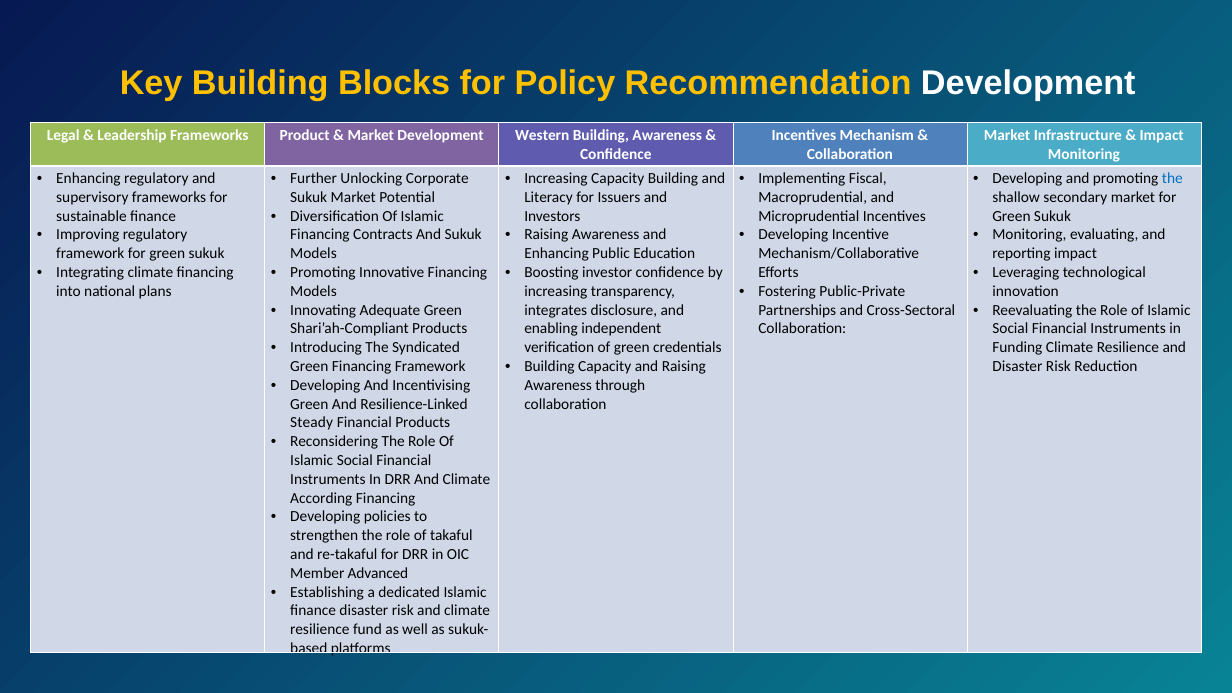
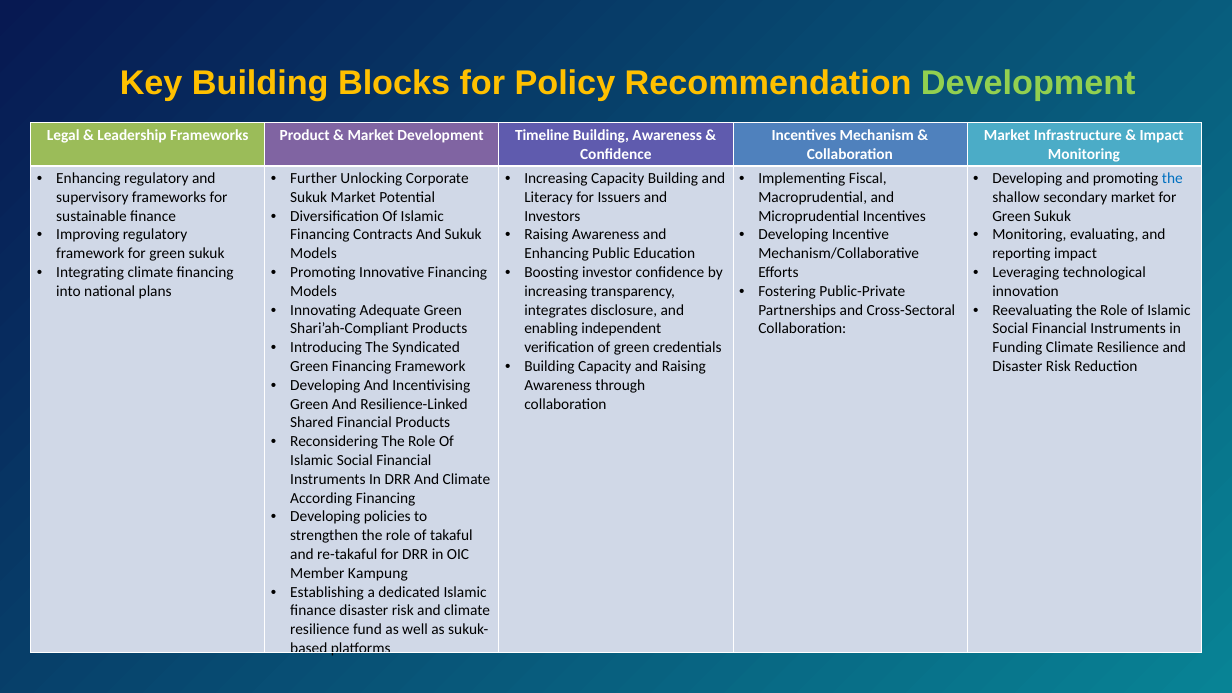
Development colour: white -> light green (1028, 83)
Western: Western -> Timeline (542, 135)
Steady: Steady -> Shared (312, 423)
Advanced: Advanced -> Kampung (378, 573)
